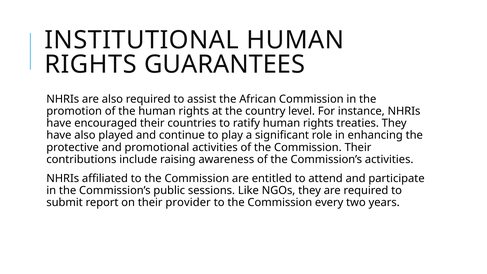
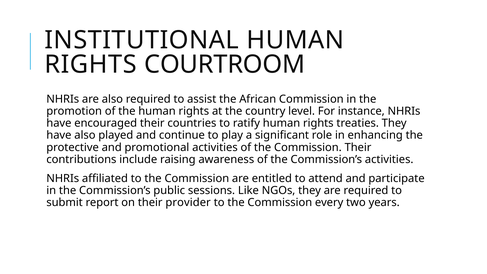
GUARANTEES: GUARANTEES -> COURTROOM (225, 64)
